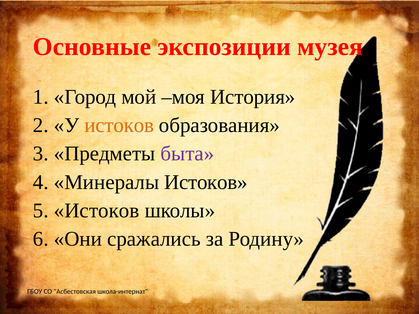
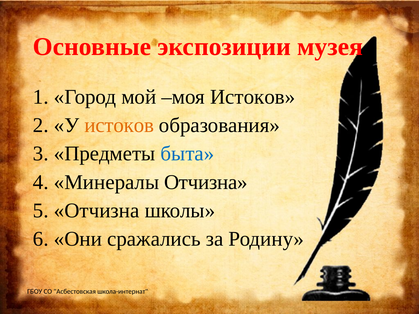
моя История: История -> Истоков (253, 97)
быта colour: purple -> blue (188, 154)
Минералы Истоков: Истоков -> Отчизна (206, 182)
5 Истоков: Истоков -> Отчизна (97, 211)
